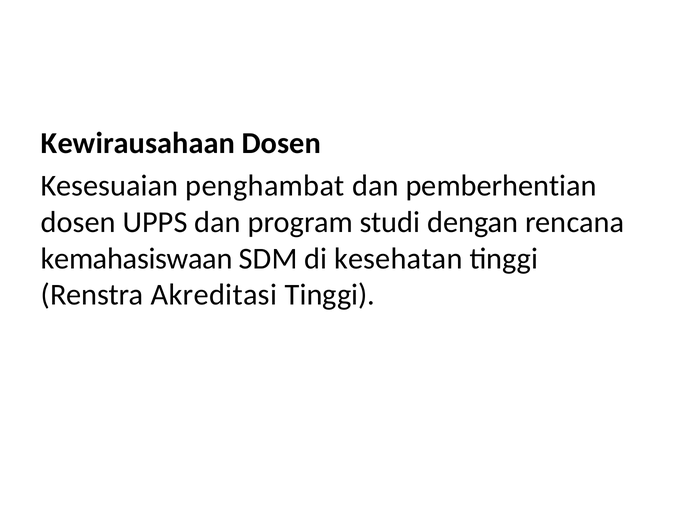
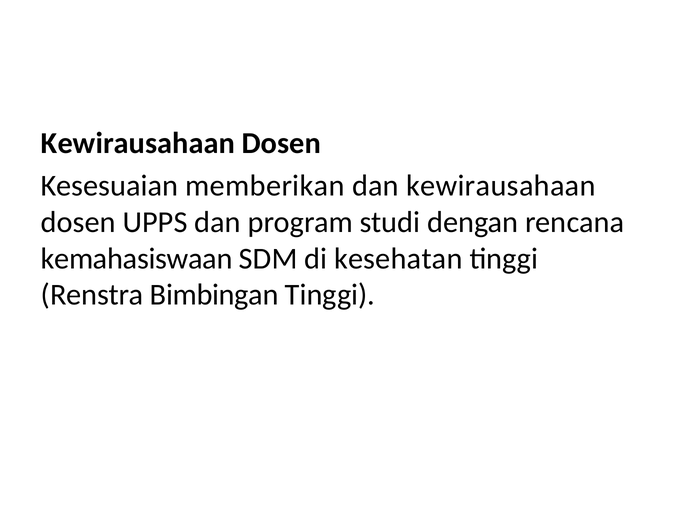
penghambat: penghambat -> memberikan (265, 186)
dan pemberhentian: pemberhentian -> kewirausahaan (501, 186)
Akreditasi: Akreditasi -> Bimbingan (214, 295)
